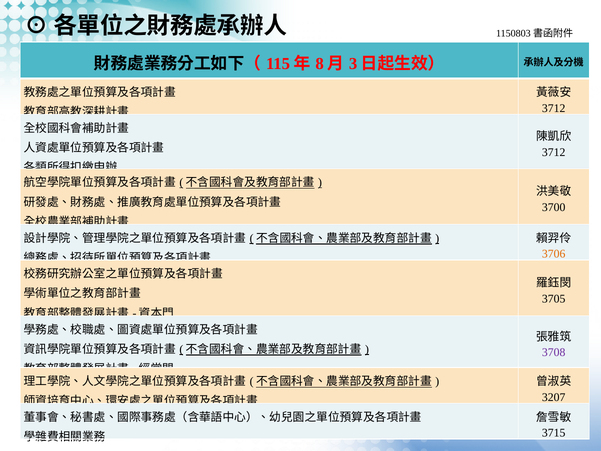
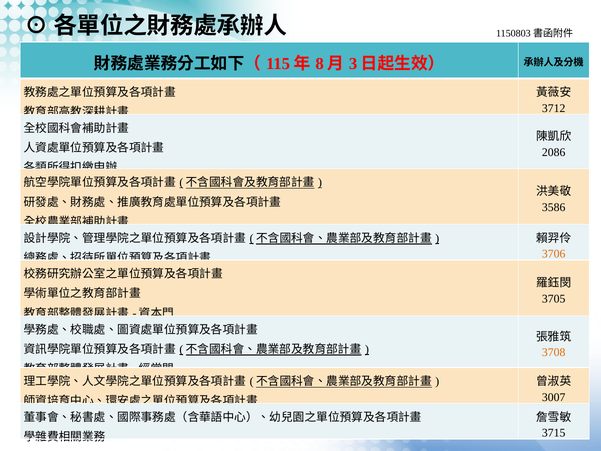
3712: 3712 -> 2086 (554, 152)
3700: 3700 -> 3586 (554, 207)
3708 colour: purple -> orange (554, 352)
3207: 3207 -> 3007 (554, 397)
